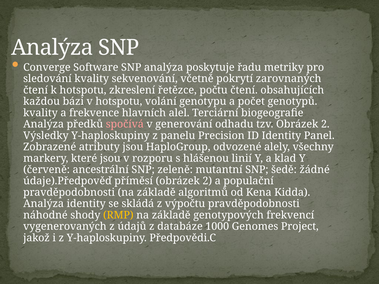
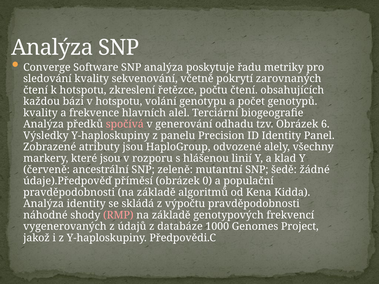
tzv Obrázek 2: 2 -> 6 (325, 124)
příměsí obrázek 2: 2 -> 0 (207, 181)
RMP colour: yellow -> pink (118, 215)
